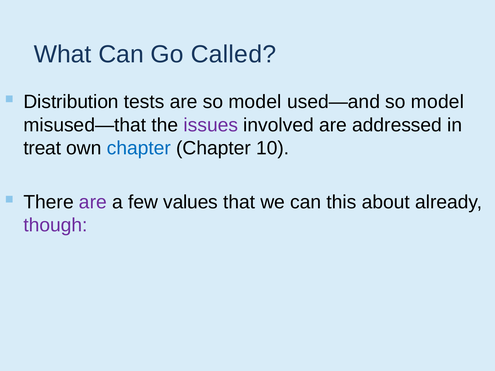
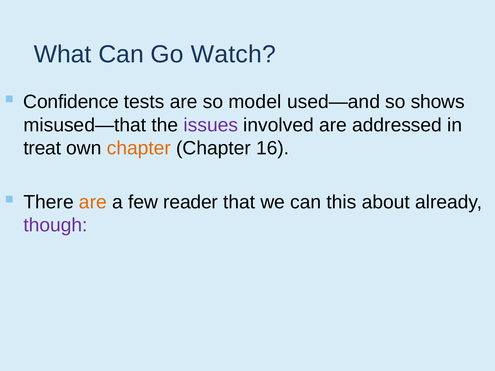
Called: Called -> Watch (233, 55)
Distribution: Distribution -> Confidence (71, 102)
used—and so model: model -> shows (438, 102)
chapter colour: blue -> orange (139, 148)
10: 10 -> 16 (273, 148)
are colour: purple -> orange (93, 202)
values: values -> reader (191, 202)
